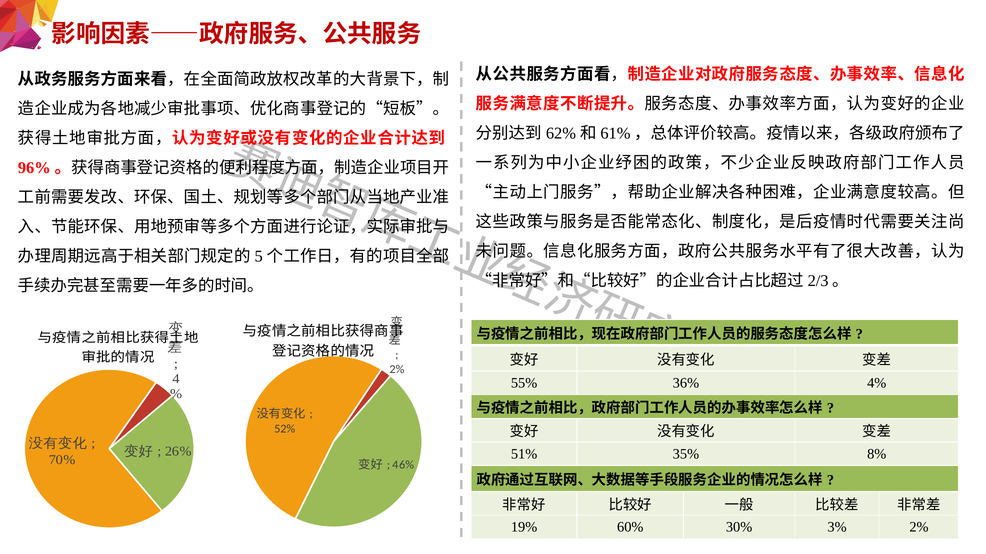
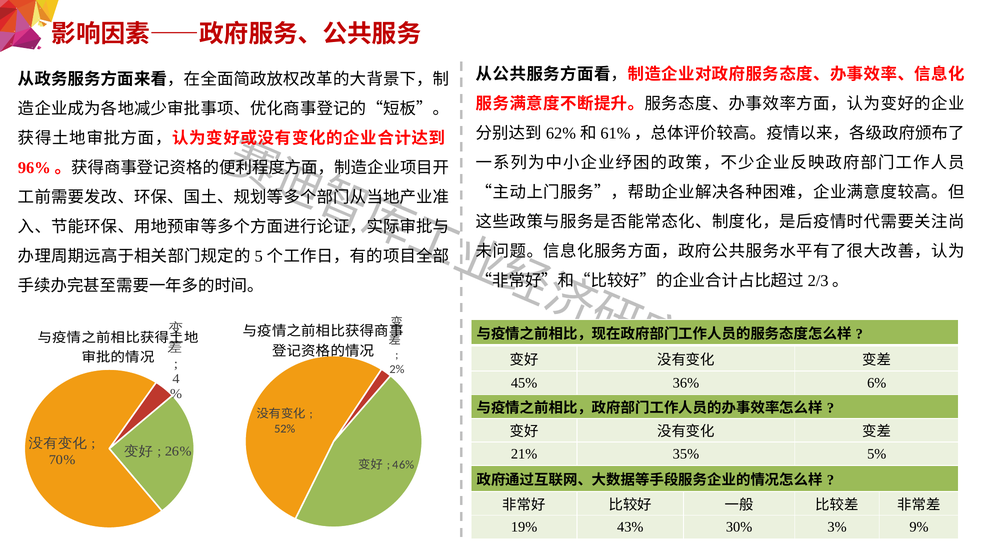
55%: 55% -> 45% (524, 383)
4%: 4% -> 6% (877, 383)
51%: 51% -> 21% (524, 454)
8%: 8% -> 5% (877, 454)
60%: 60% -> 43% (630, 528)
3% 2%: 2% -> 9% (919, 528)
